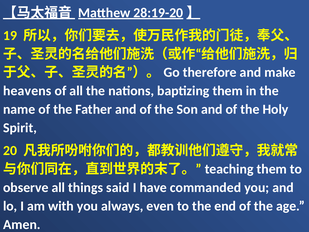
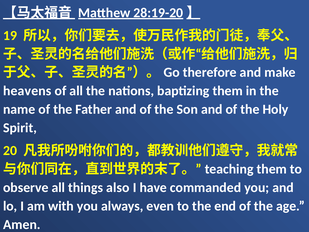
said: said -> also (118, 187)
